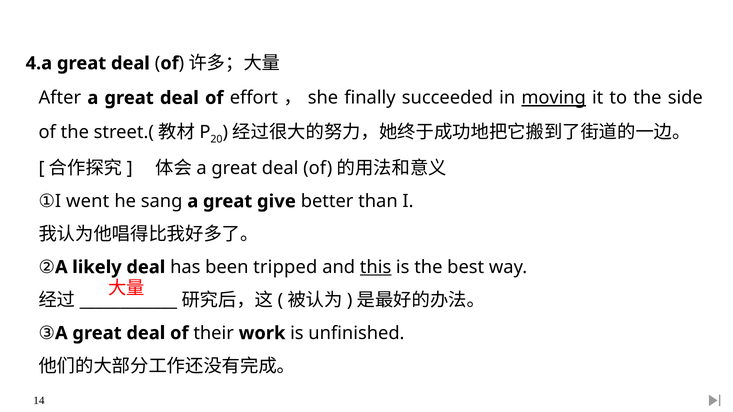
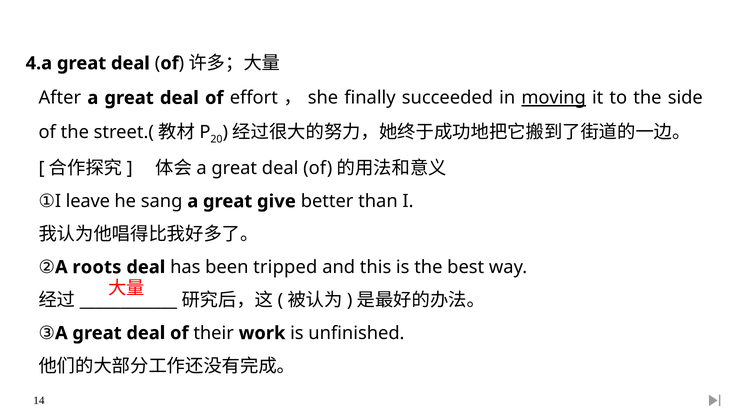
went: went -> leave (88, 201)
likely: likely -> roots (97, 267)
this underline: present -> none (376, 267)
